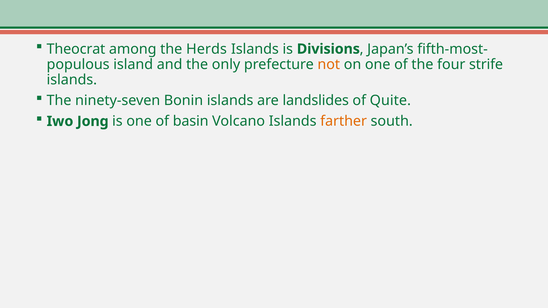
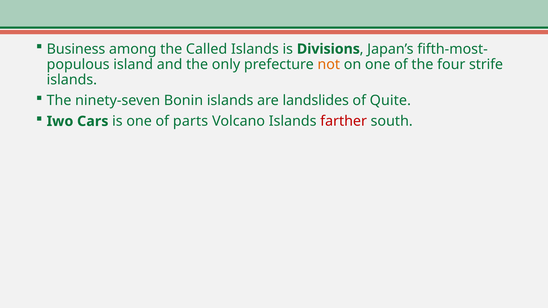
Theocrat: Theocrat -> Business (76, 49)
Herds: Herds -> Called (207, 49)
Jong: Jong -> Cars (93, 121)
basin: basin -> parts (191, 121)
farther colour: orange -> red (344, 121)
